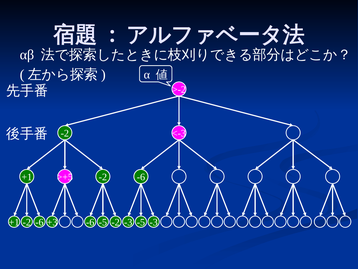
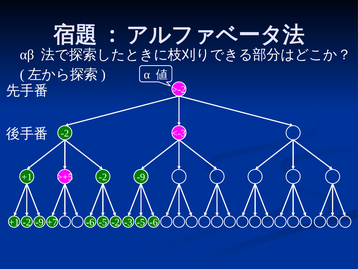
-6: -6 -> -9 (141, 177)
-2 -6: -6 -> -9 (39, 222)
+3: +3 -> +7 (52, 222)
-5 -3: -3 -> -6 (154, 222)
